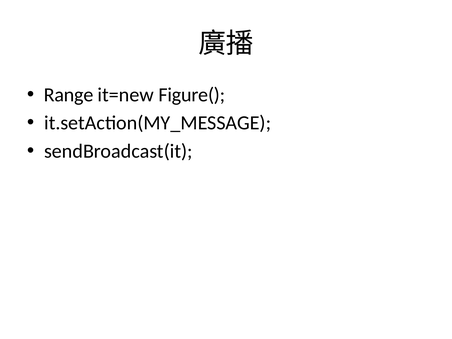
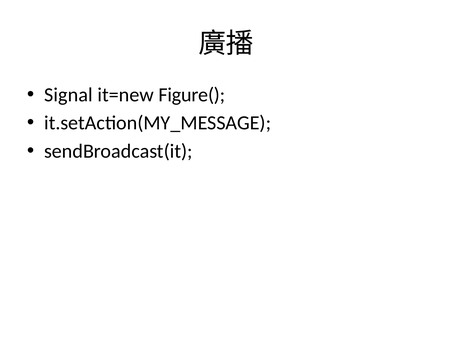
Range: Range -> Signal (68, 95)
